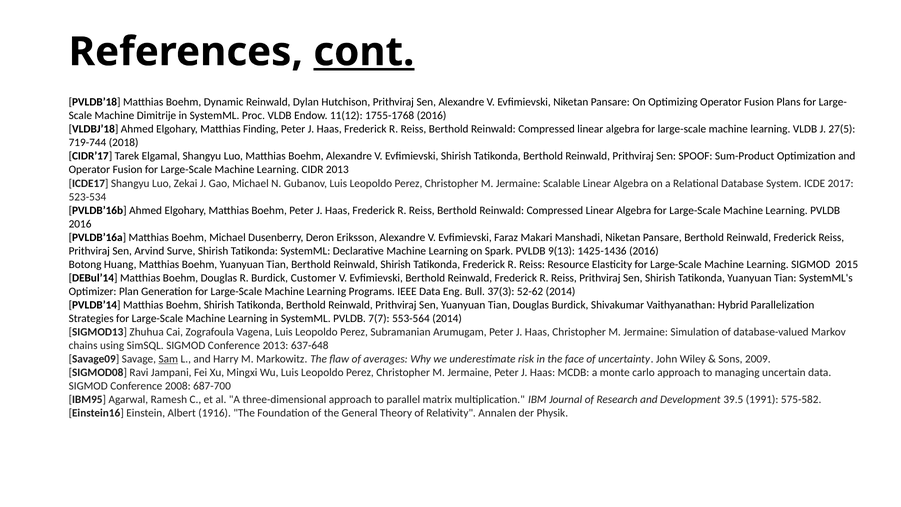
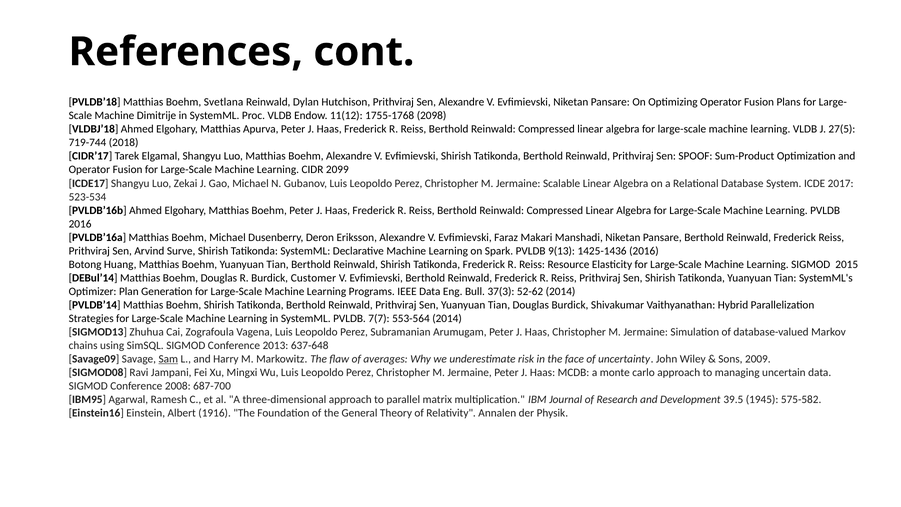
cont underline: present -> none (364, 52)
Dynamic: Dynamic -> Svetlana (224, 102)
1755-1768 2016: 2016 -> 2098 (432, 116)
Finding: Finding -> Apurva (261, 129)
CIDR 2013: 2013 -> 2099 (337, 170)
1991: 1991 -> 1945 (762, 399)
